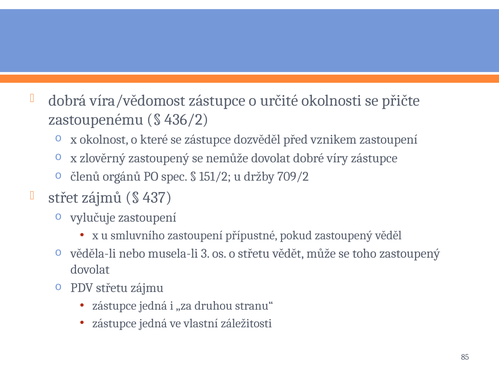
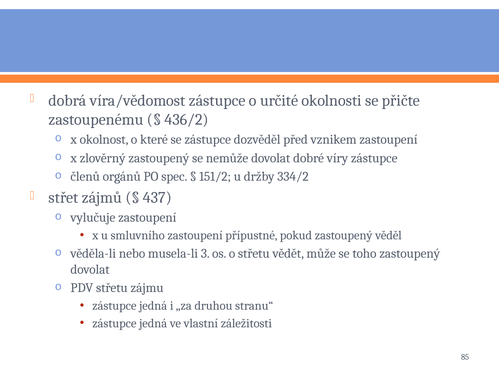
709/2: 709/2 -> 334/2 (293, 177)
